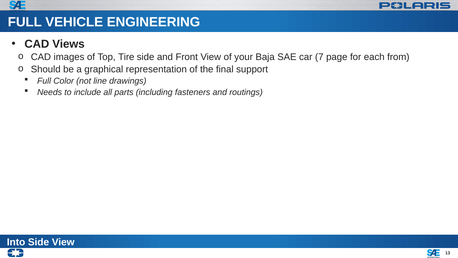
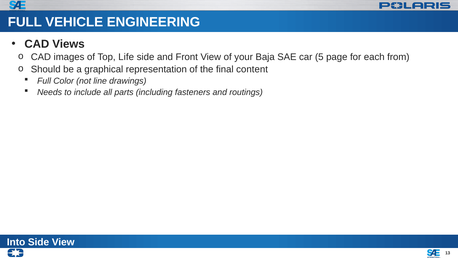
Tire: Tire -> Life (126, 57)
7: 7 -> 5 (319, 57)
support: support -> content (252, 69)
